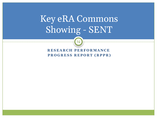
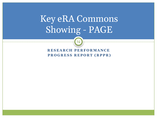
SENT: SENT -> PAGE (101, 30)
